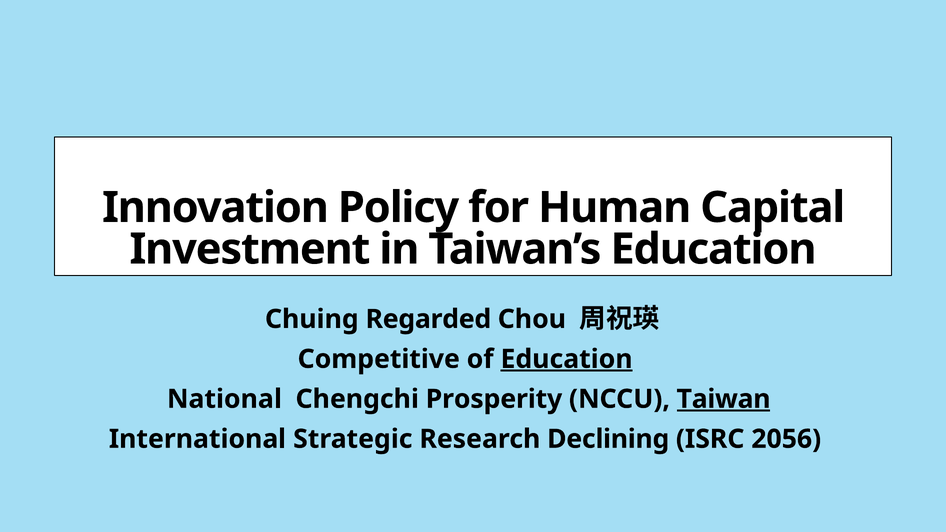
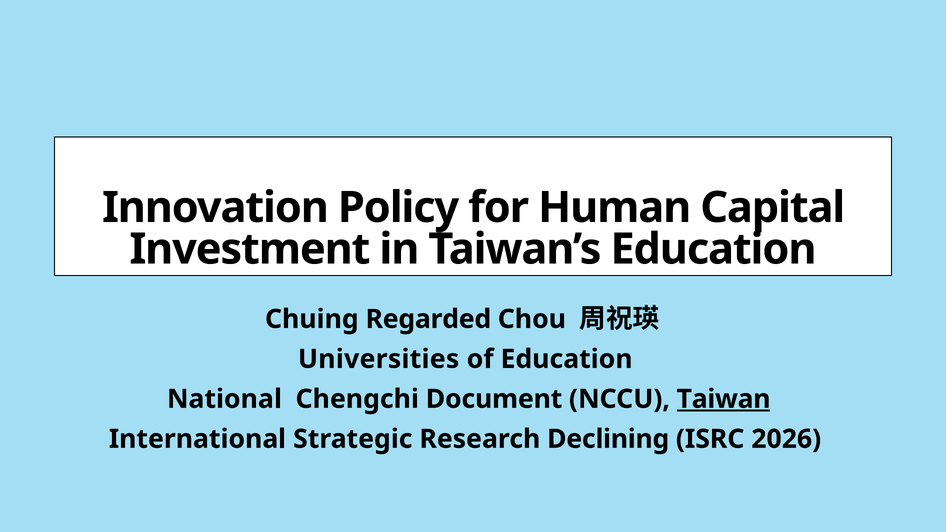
Competitive: Competitive -> Universities (379, 359)
Education underline: present -> none (567, 359)
Prosperity: Prosperity -> Document (494, 399)
2056: 2056 -> 2026 (786, 439)
